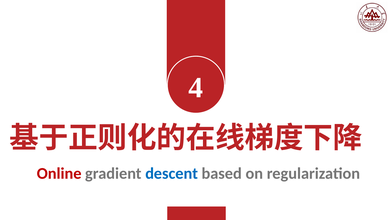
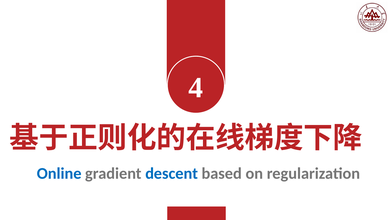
Online colour: red -> blue (59, 174)
